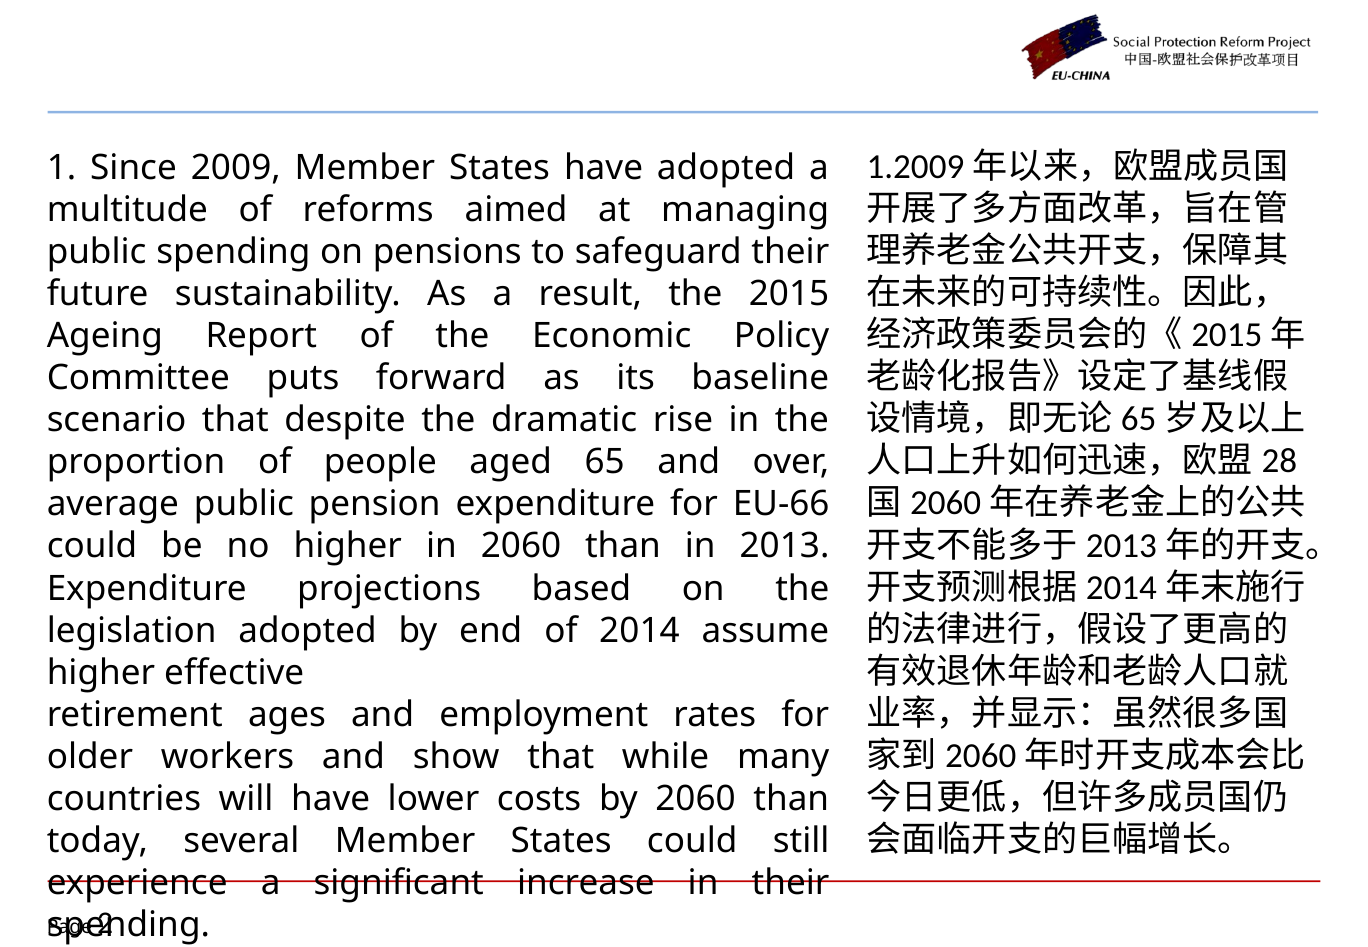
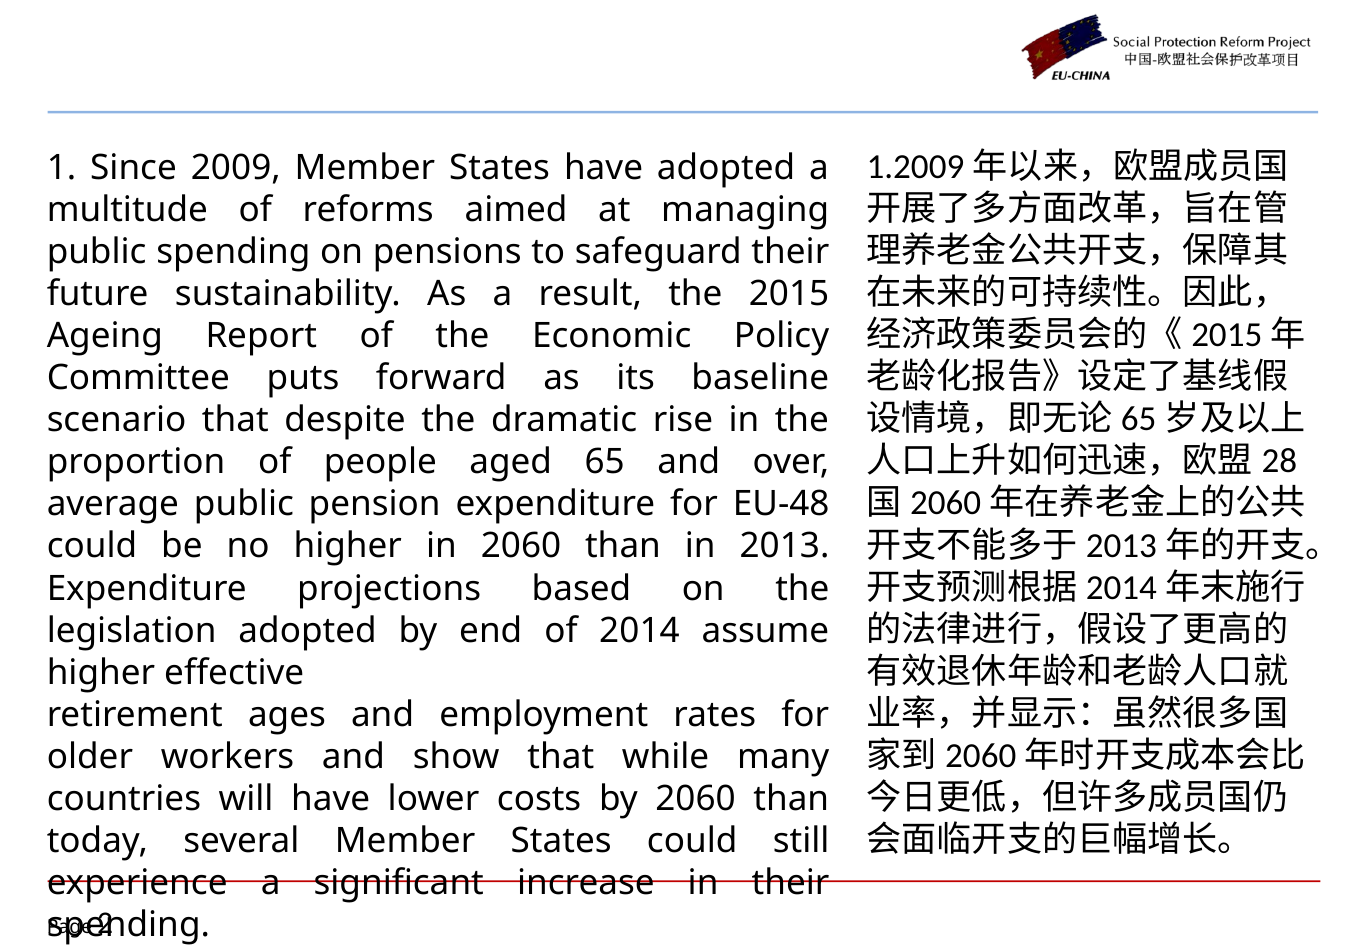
EU-66: EU-66 -> EU-48 (781, 504)
